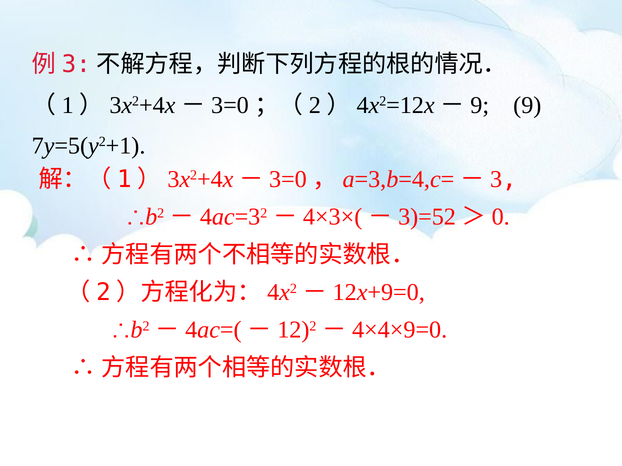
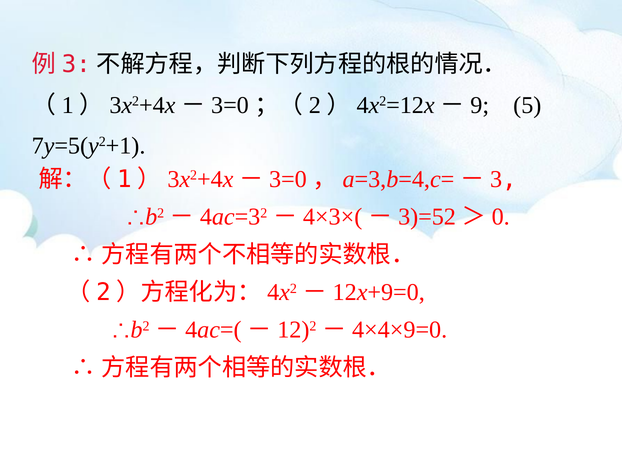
9: 9 -> 5 (527, 105)
